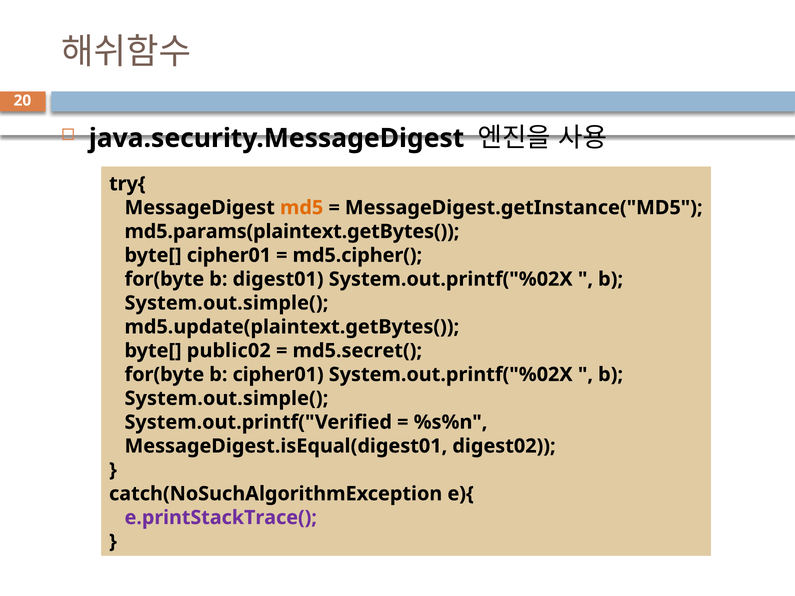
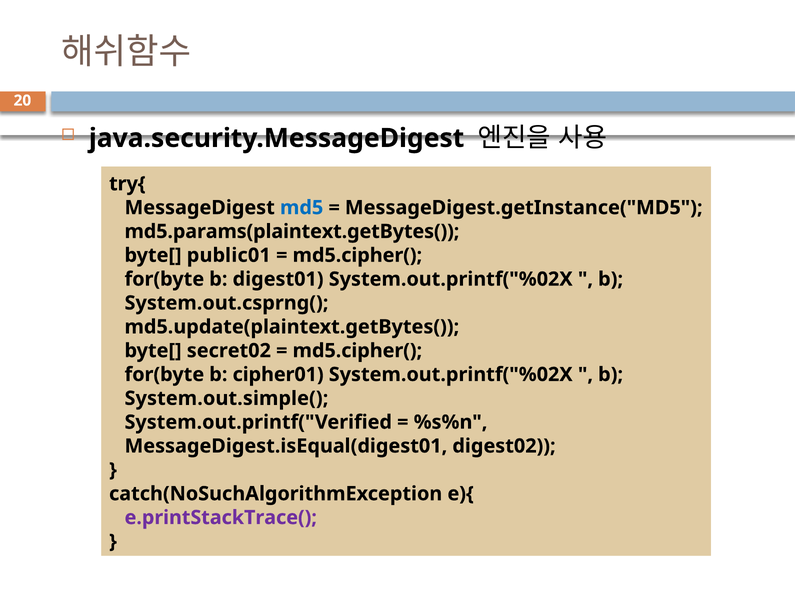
md5 colour: orange -> blue (302, 208)
byte[ cipher01: cipher01 -> public01 (229, 255)
System.out.simple(: System.out.simple( -> System.out.csprng( (226, 303)
public02: public02 -> secret02 (229, 351)
md5.secret(: md5.secret( -> md5.cipher( (357, 351)
